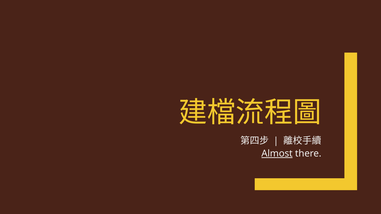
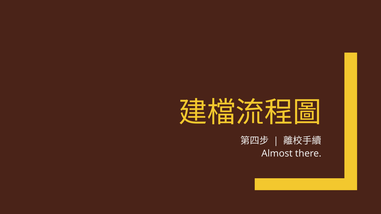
Almost underline: present -> none (277, 154)
